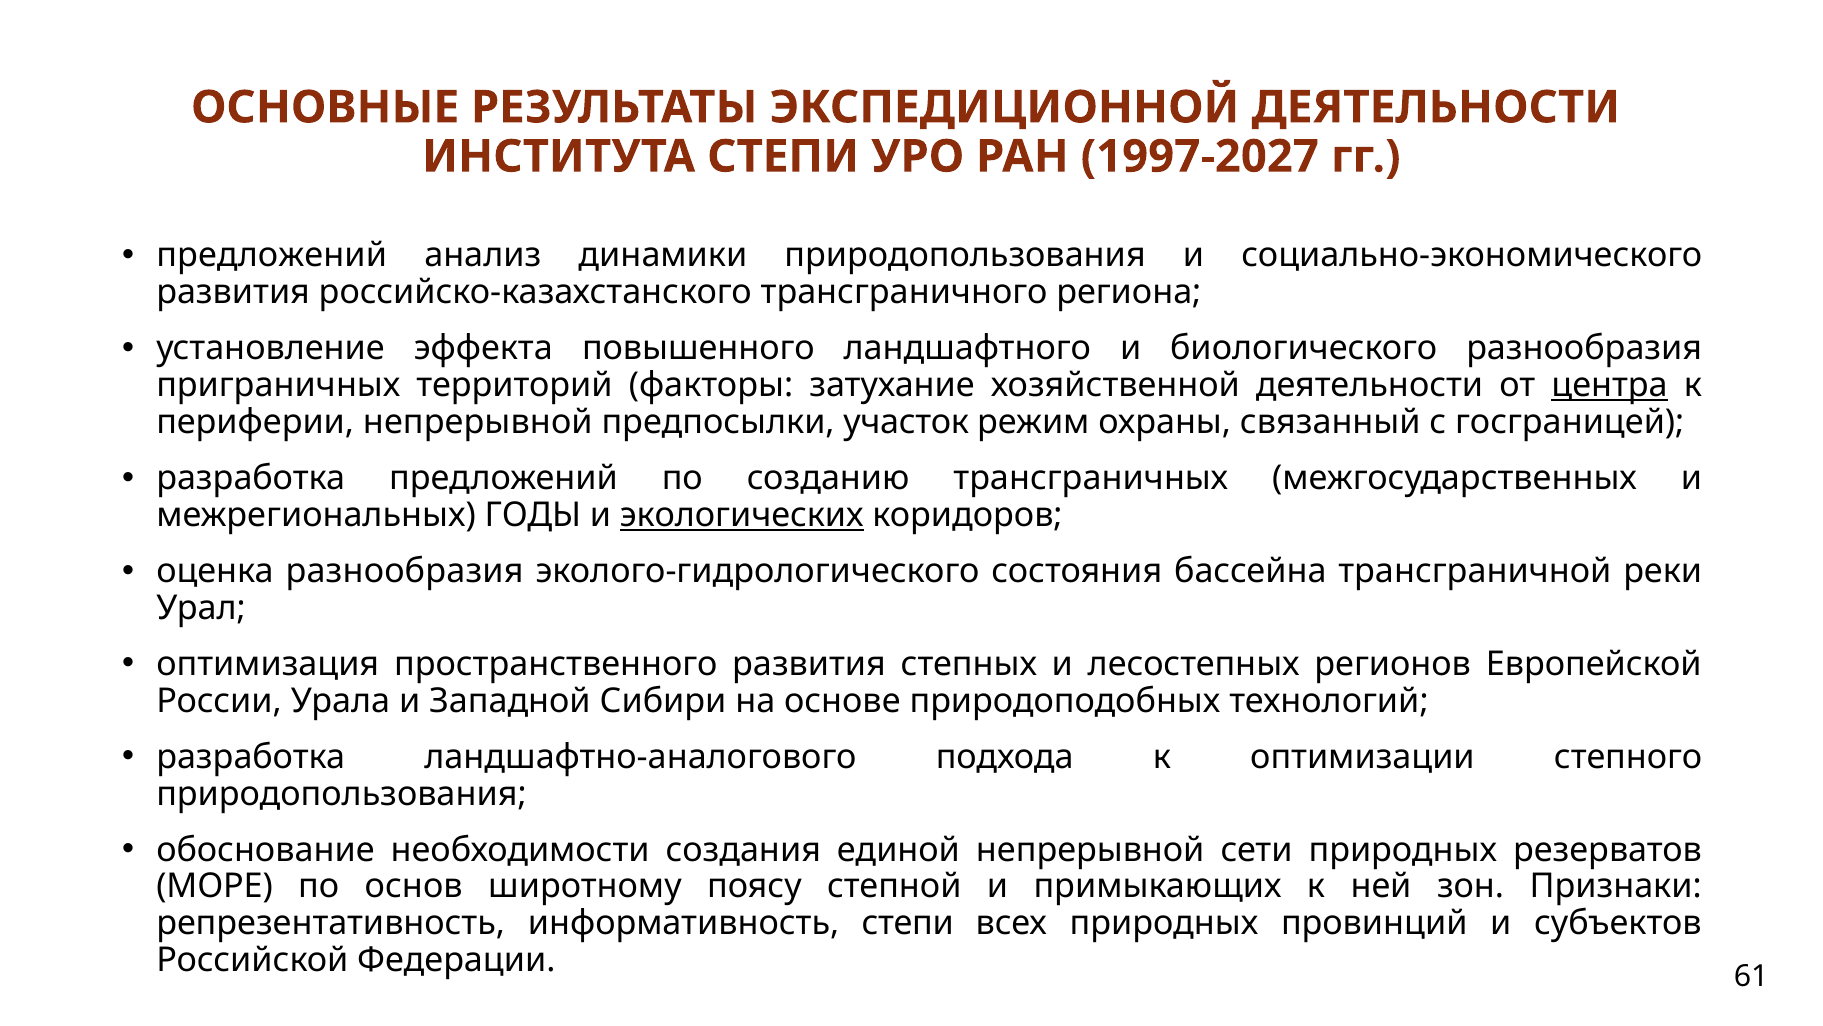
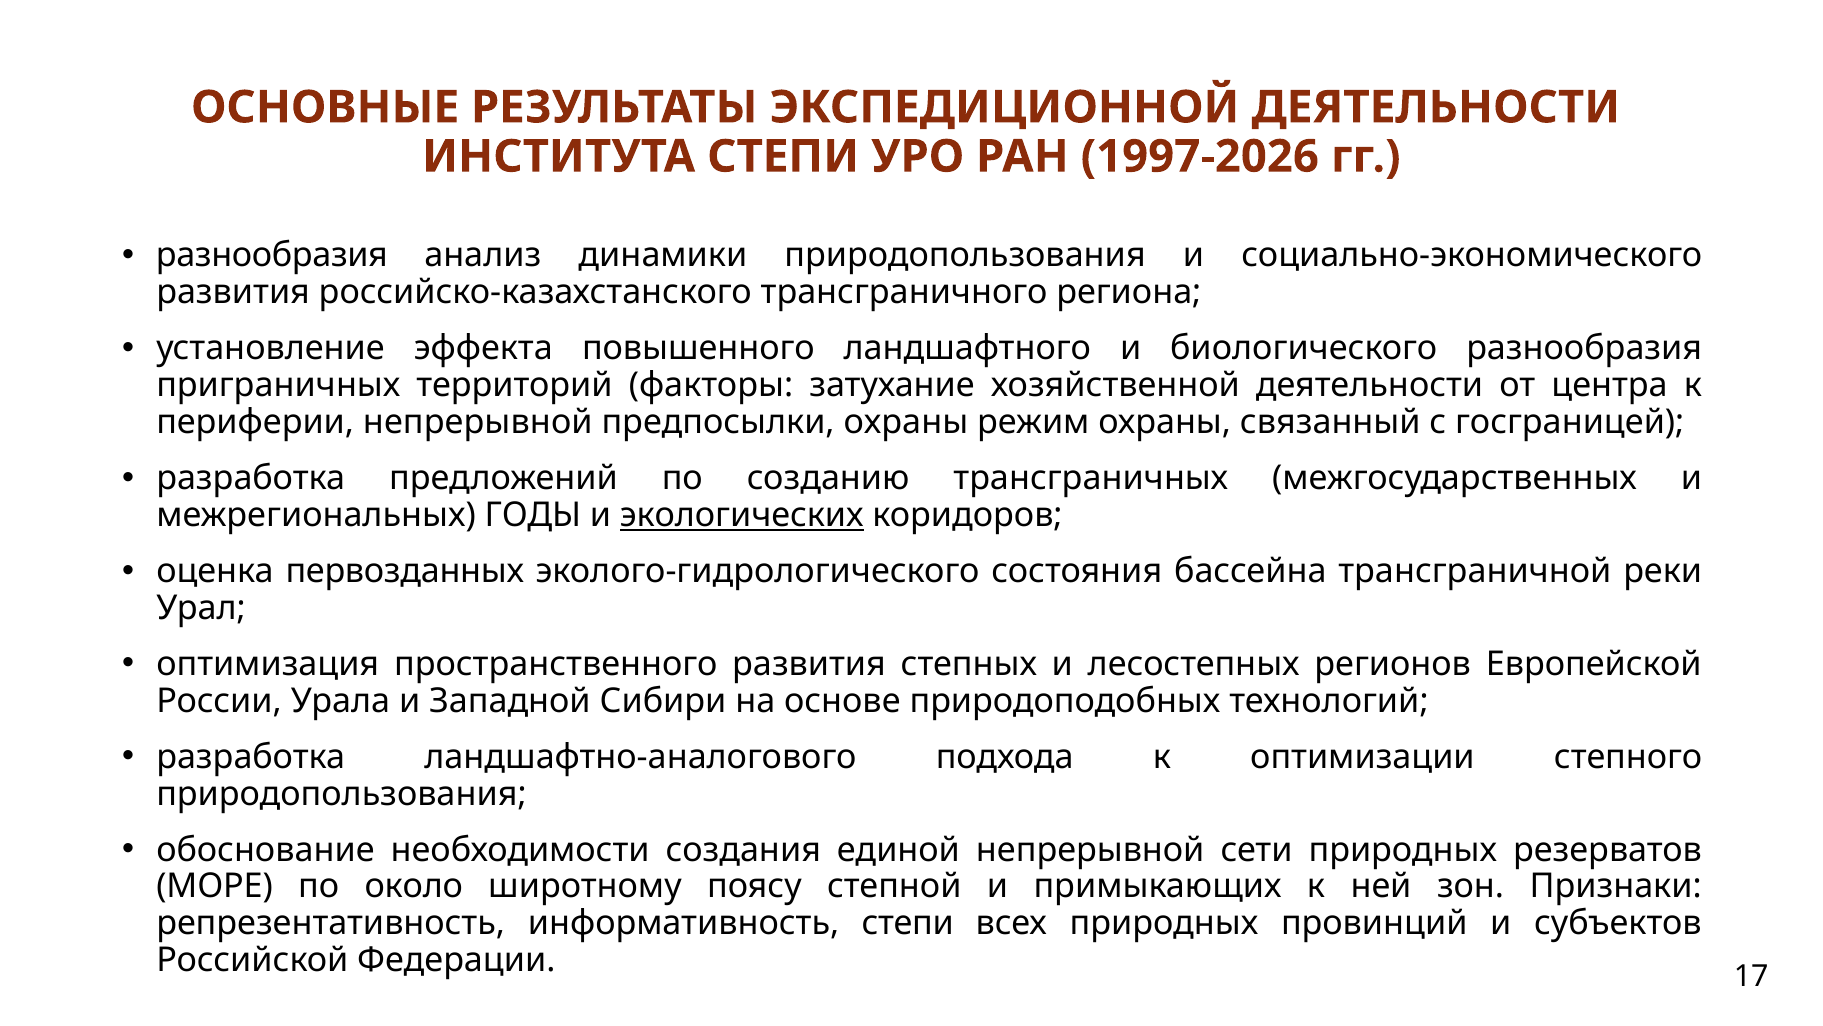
1997-2027: 1997-2027 -> 1997-2026 (1200, 157)
предложений: предложений -> разнообразия (272, 255)
центра underline: present -> none (1610, 385)
предпосылки участок: участок -> охраны (906, 422)
оценка разнообразия: разнообразия -> первозданных (405, 571)
основ: основ -> около (414, 886)
61: 61 -> 17 (1751, 976)
